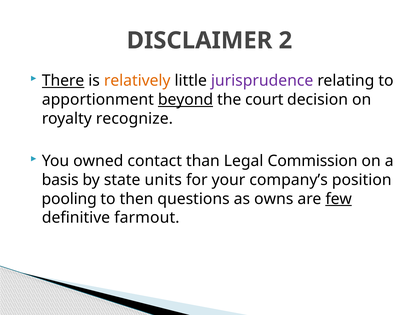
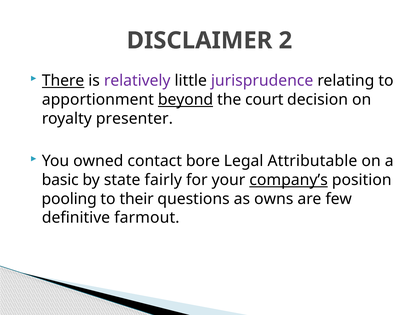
relatively colour: orange -> purple (137, 80)
recognize: recognize -> presenter (134, 118)
than: than -> bore (203, 161)
Commission: Commission -> Attributable (312, 161)
basis: basis -> basic (60, 180)
units: units -> fairly (163, 180)
company’s underline: none -> present (289, 180)
then: then -> their (137, 198)
few underline: present -> none (339, 198)
